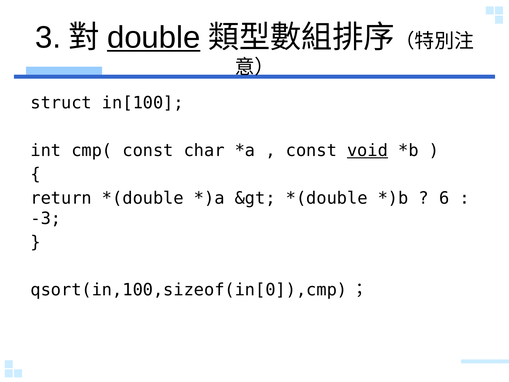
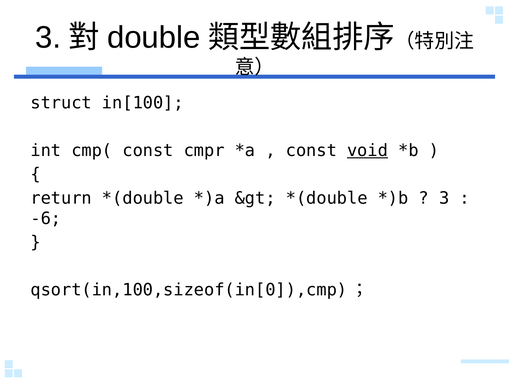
double underline: present -> none (154, 37)
char: char -> cmpr (204, 150)
6: 6 -> 3 (444, 198)
-3: -3 -> -6 (46, 218)
